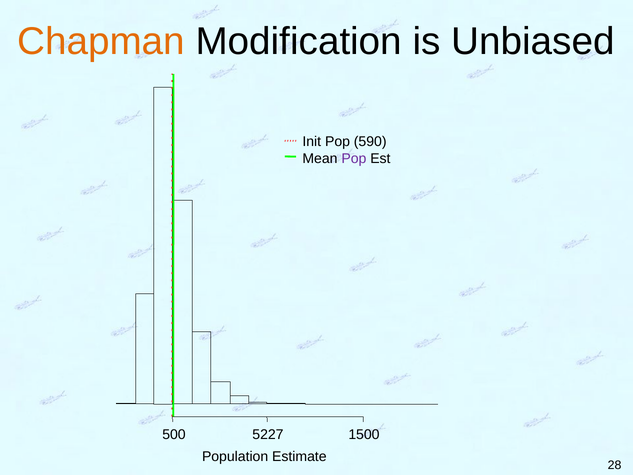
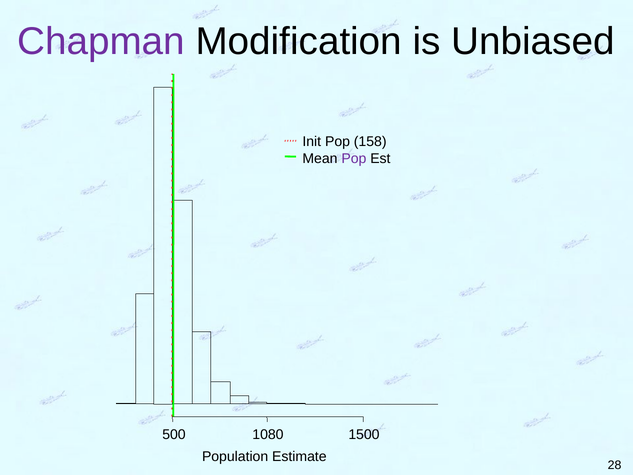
Chapman colour: orange -> purple (101, 41)
590: 590 -> 158 (370, 141)
5227: 5227 -> 1080 (268, 434)
